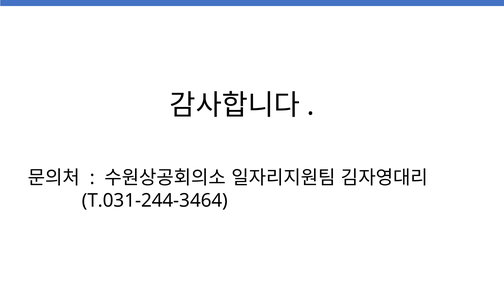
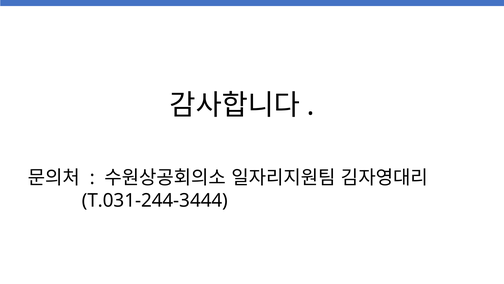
T.031-244-3464: T.031-244-3464 -> T.031-244-3444 (155, 200)
